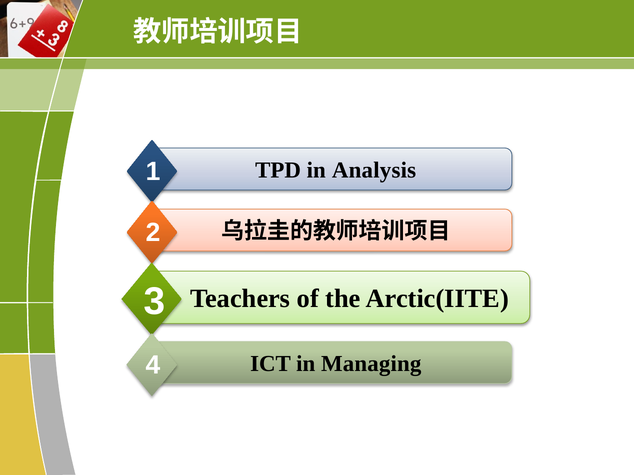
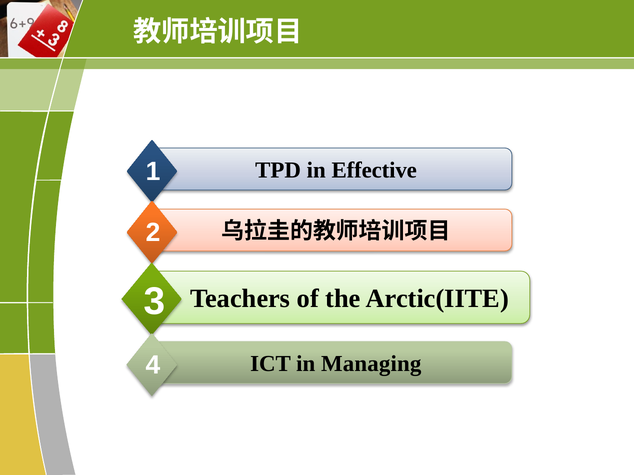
Analysis: Analysis -> Effective (374, 170)
